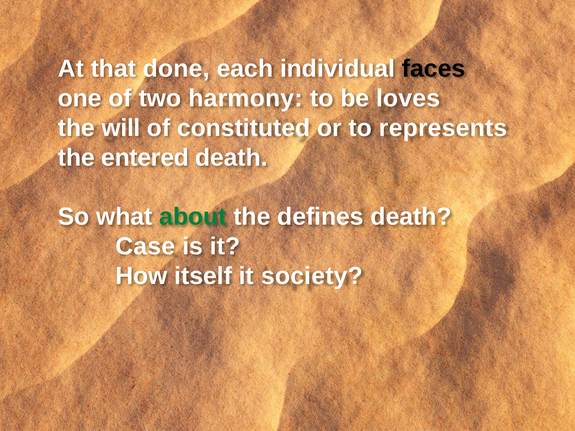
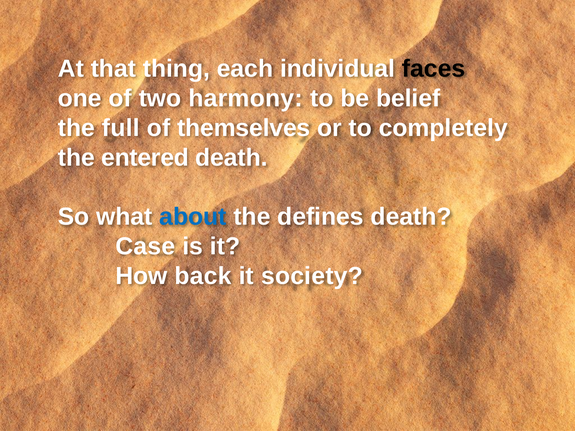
done: done -> thing (176, 69)
loves: loves -> belief (408, 98)
will: will -> full (121, 128)
constituted: constituted -> themselves (244, 128)
represents: represents -> completely (443, 128)
about colour: green -> blue (193, 217)
itself: itself -> back (203, 276)
